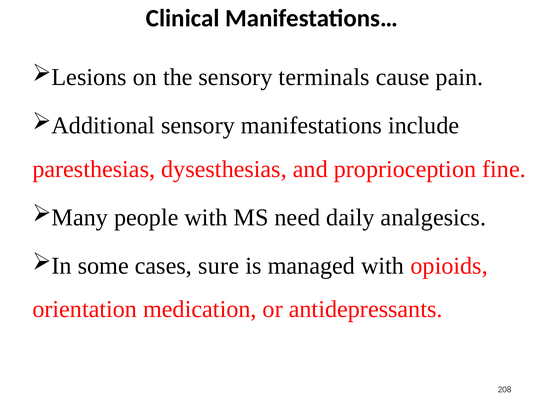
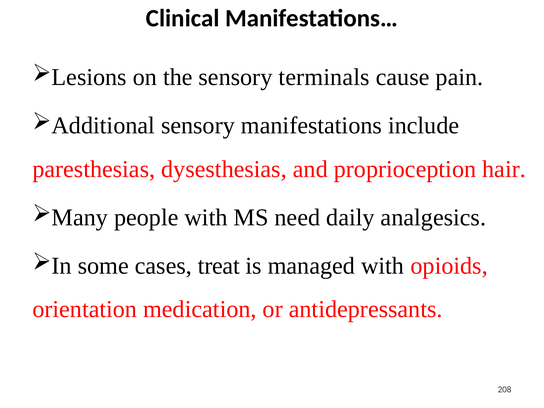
fine: fine -> hair (504, 169)
sure: sure -> treat (219, 266)
